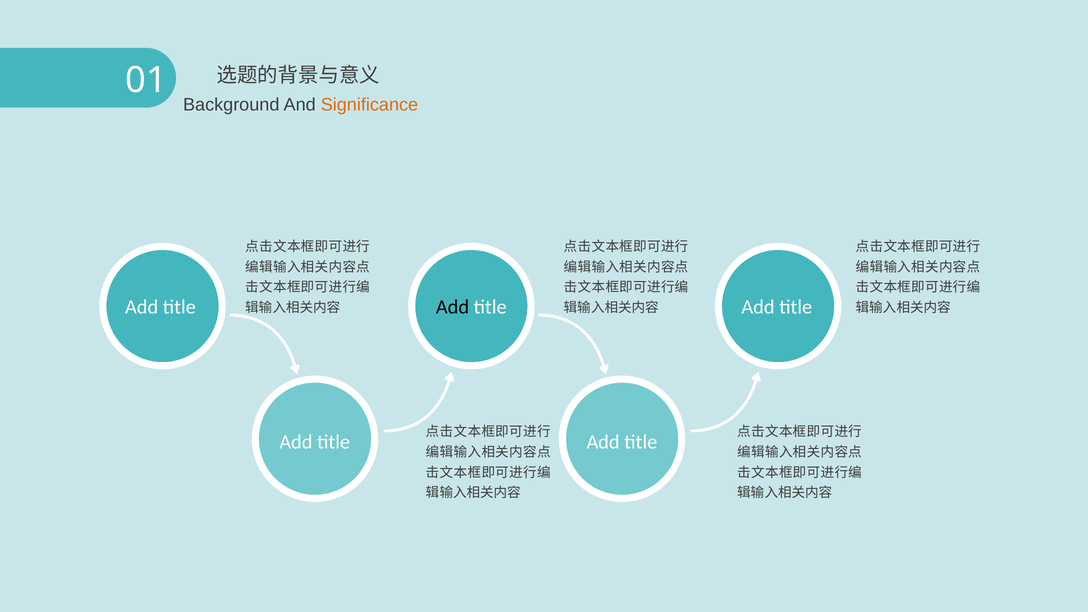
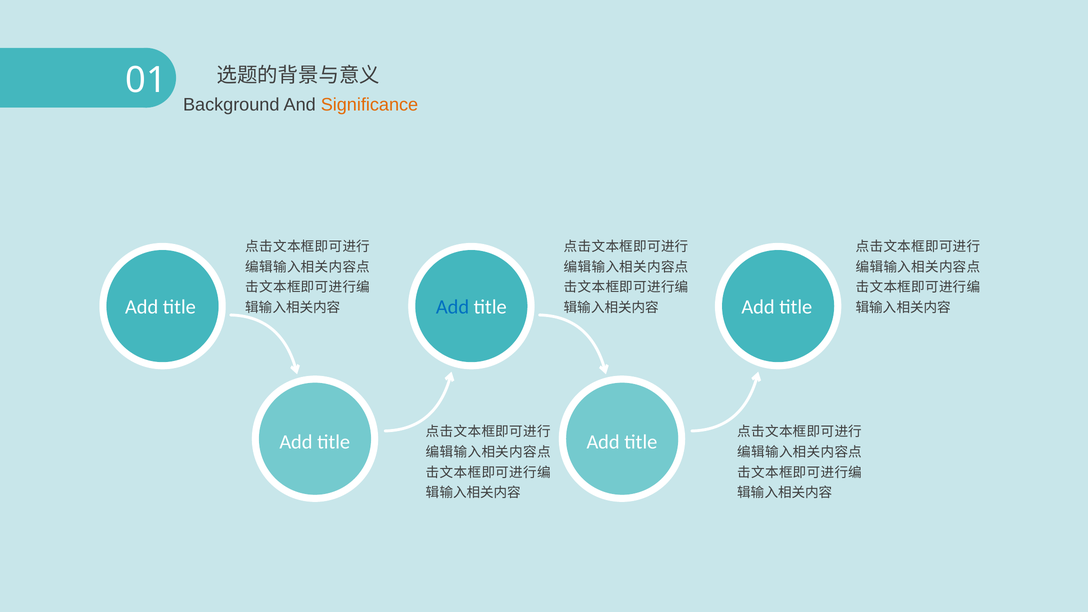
Add colour: black -> blue (453, 307)
